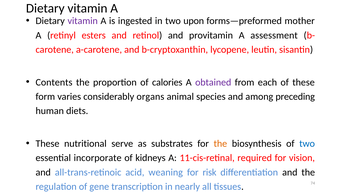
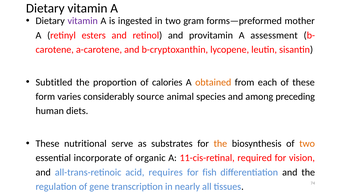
upon: upon -> gram (194, 21)
Contents: Contents -> Subtitled (54, 82)
obtained colour: purple -> orange (213, 82)
organs: organs -> source (150, 96)
two colour: blue -> orange (307, 143)
kidneys: kidneys -> organic (150, 158)
weaning: weaning -> requires (166, 172)
risk: risk -> fish (210, 172)
